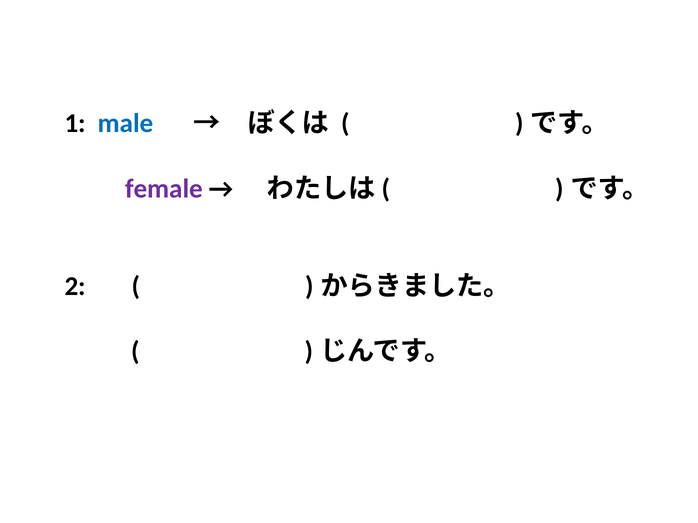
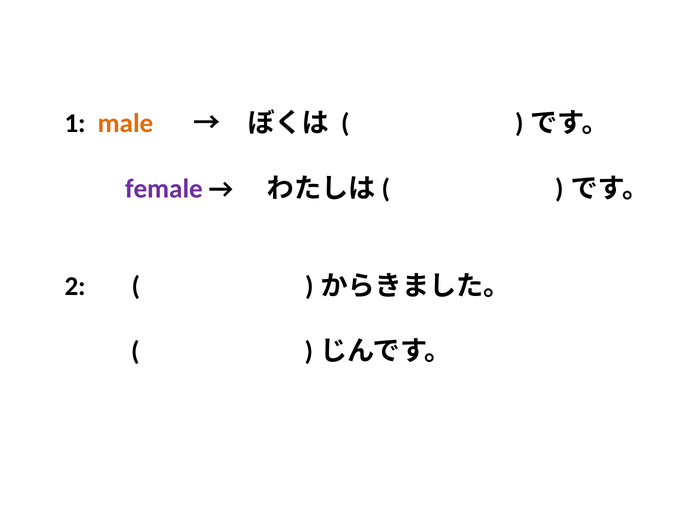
male colour: blue -> orange (126, 124)
